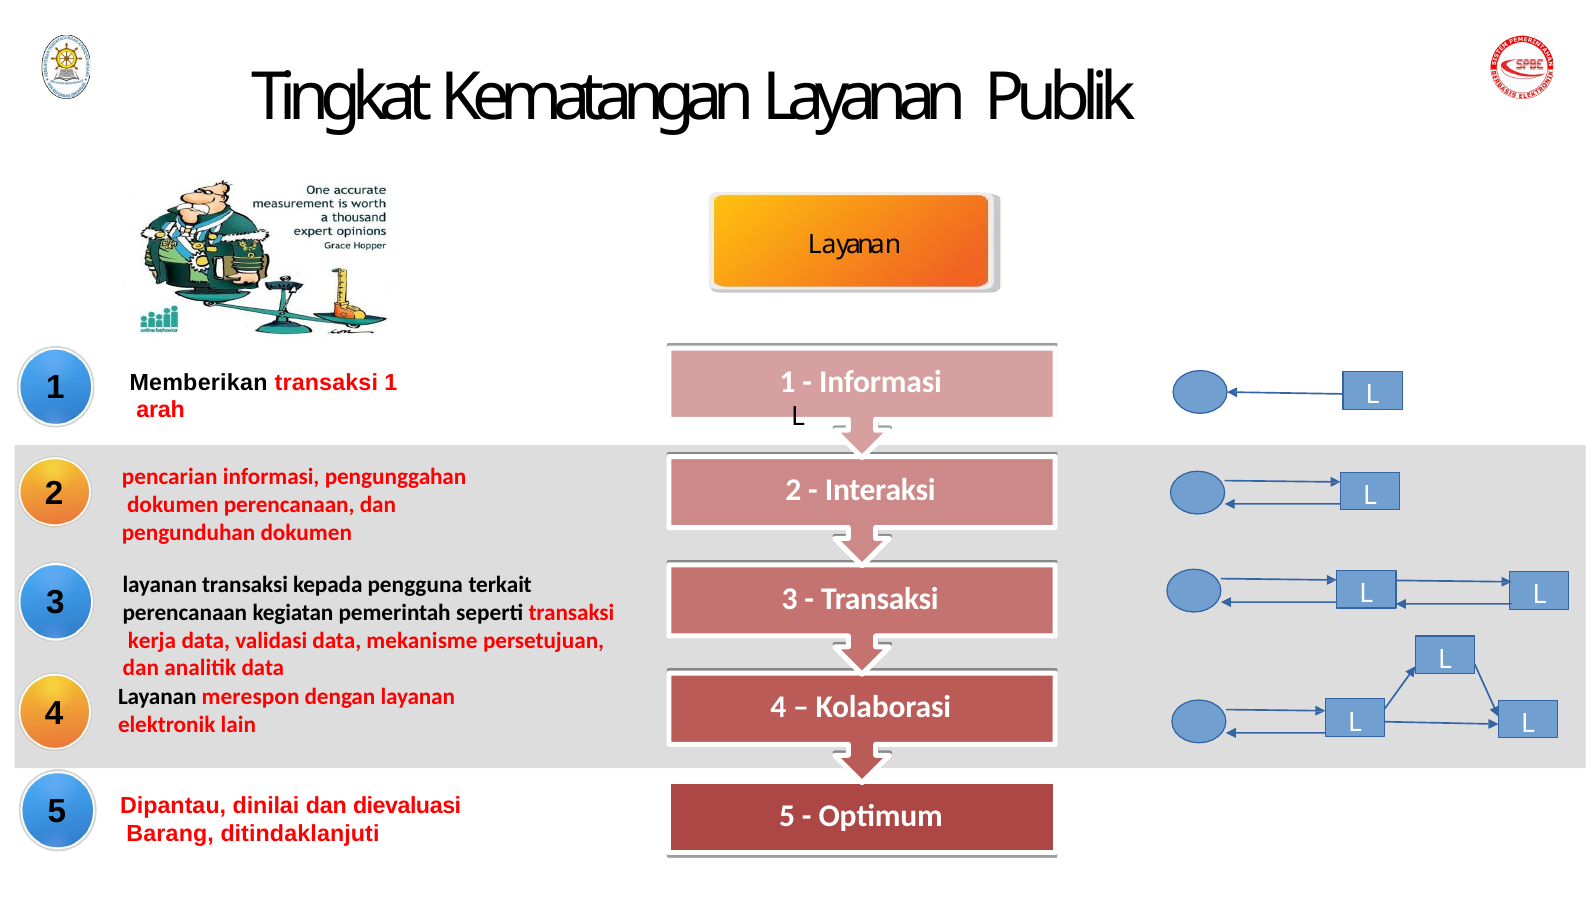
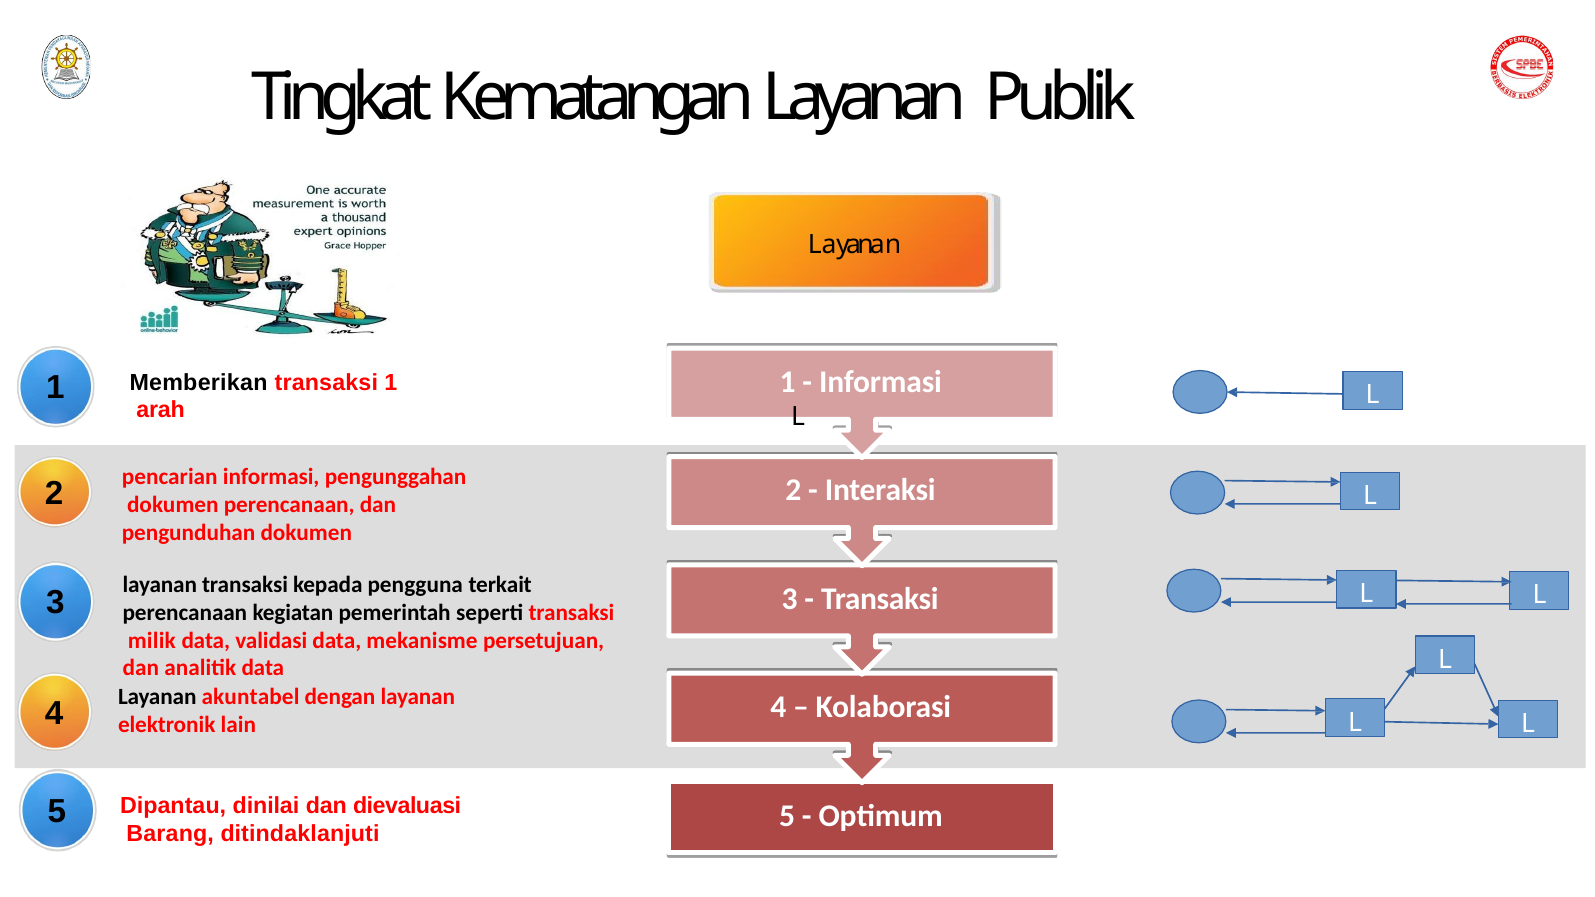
kerja: kerja -> milik (152, 641)
merespon: merespon -> akuntabel (251, 697)
